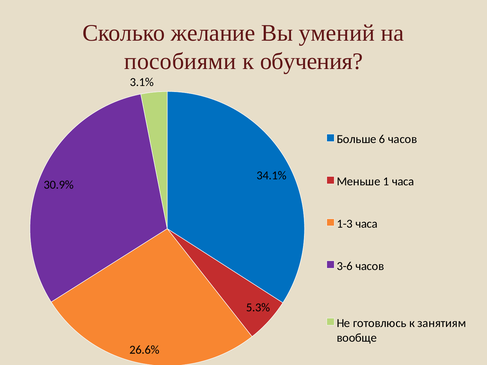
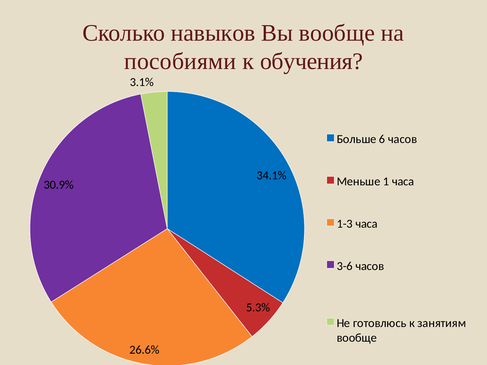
желание: желание -> навыков (213, 33)
Вы умений: умений -> вообще (337, 33)
